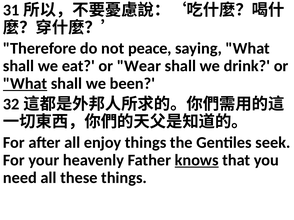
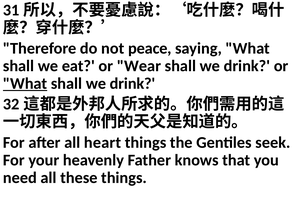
been: been -> drink (132, 84)
enjoy: enjoy -> heart (103, 143)
knows underline: present -> none (197, 160)
